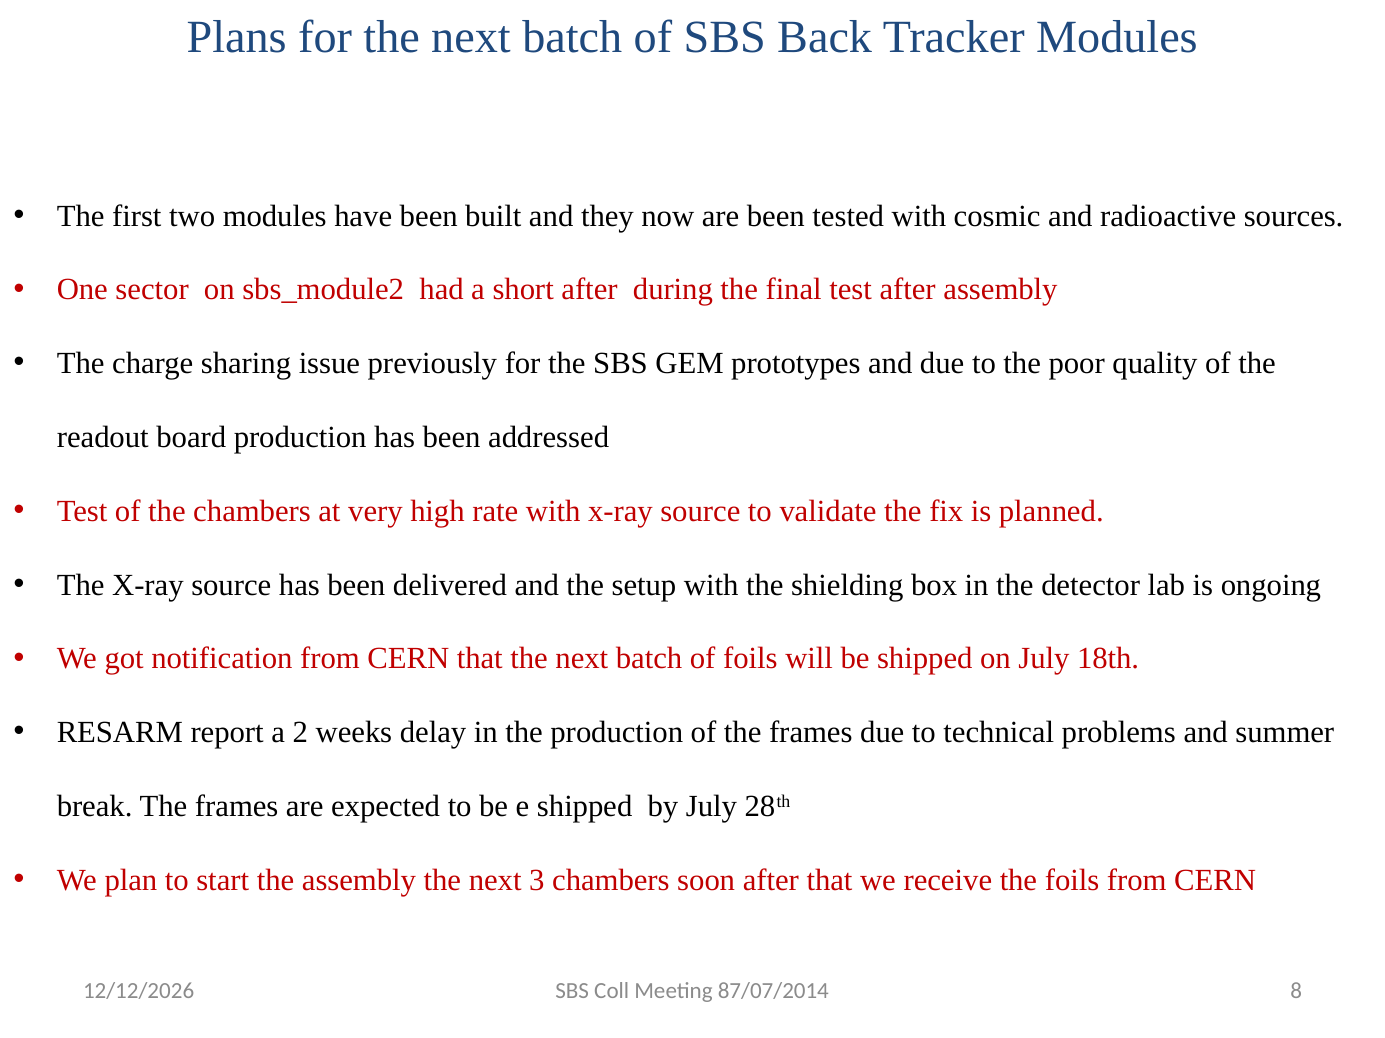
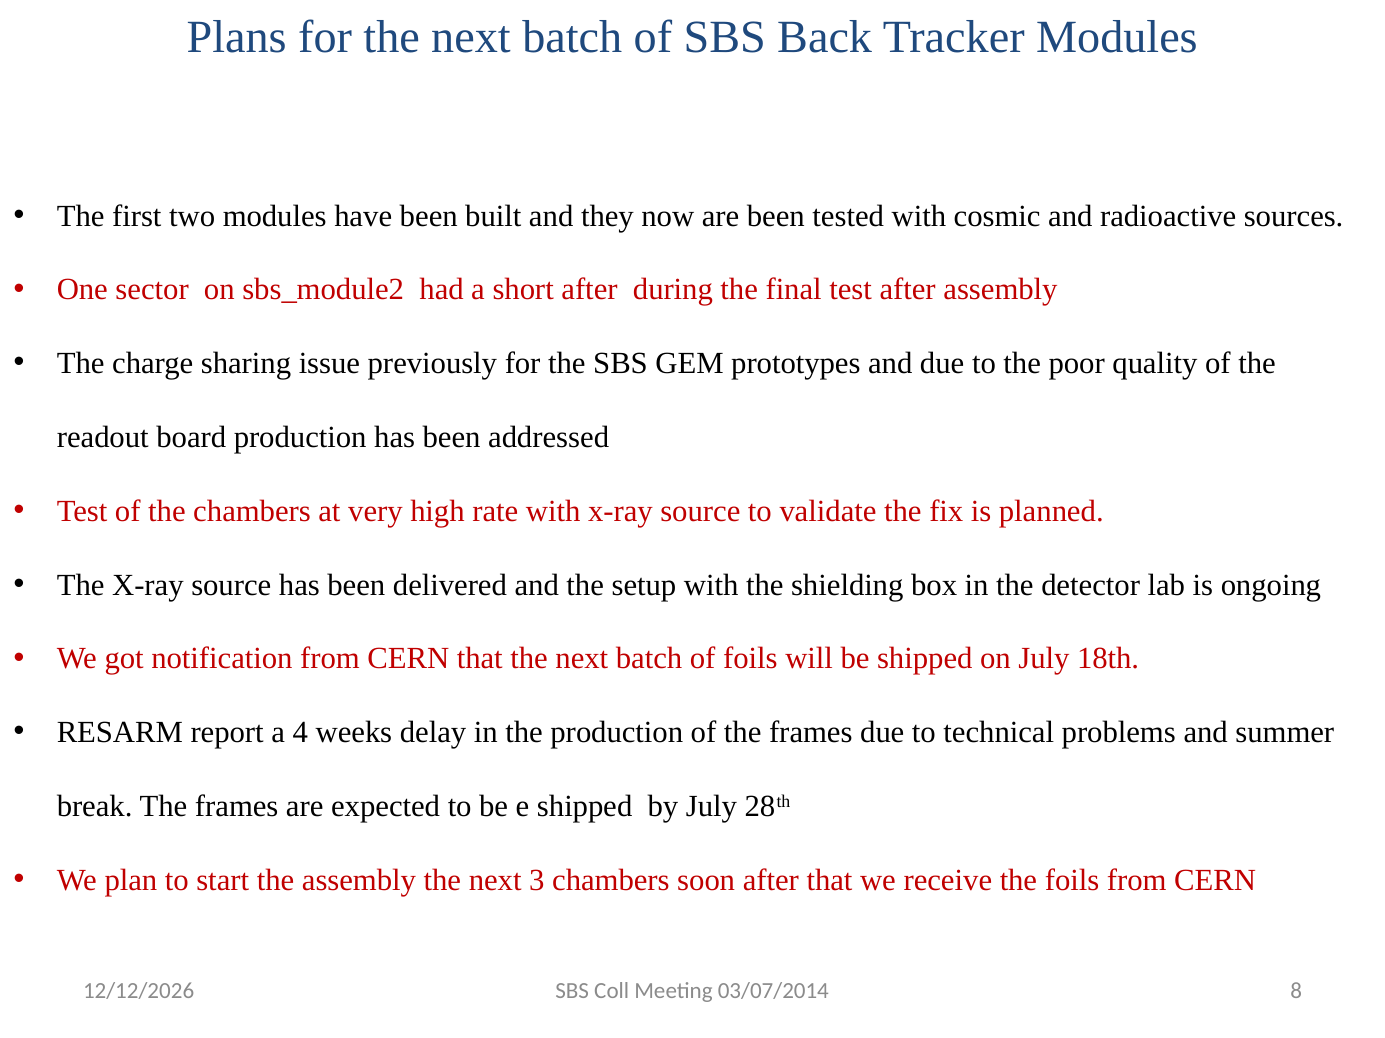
2: 2 -> 4 (300, 733)
87/07/2014: 87/07/2014 -> 03/07/2014 (773, 992)
